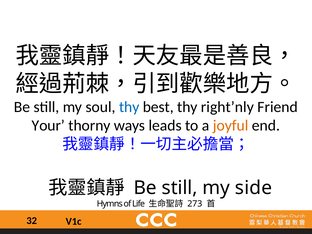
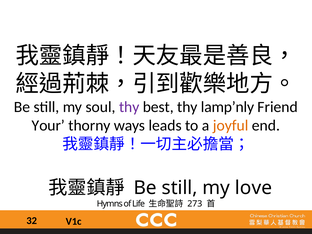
thy colour: blue -> purple (129, 107)
right’nly: right’nly -> lamp’nly (228, 107)
side: side -> love (254, 188)
